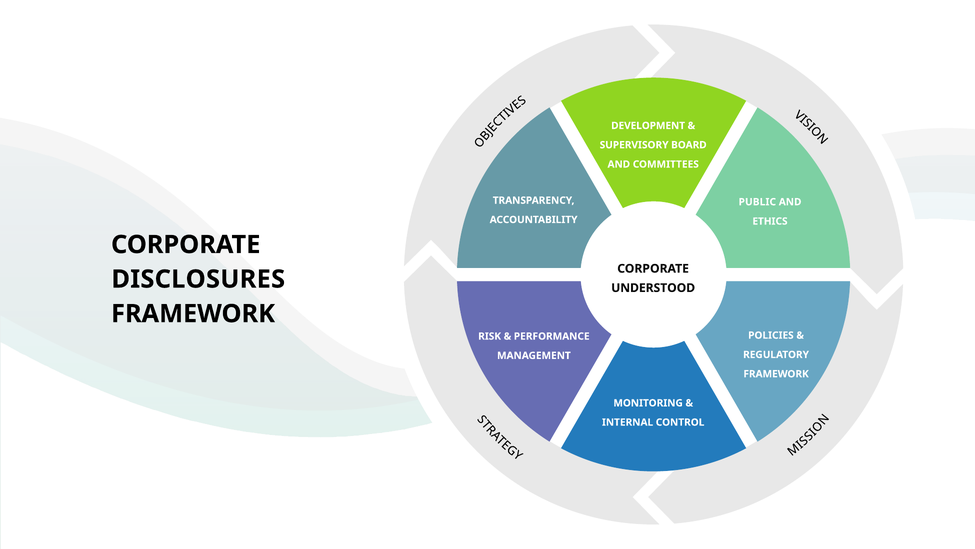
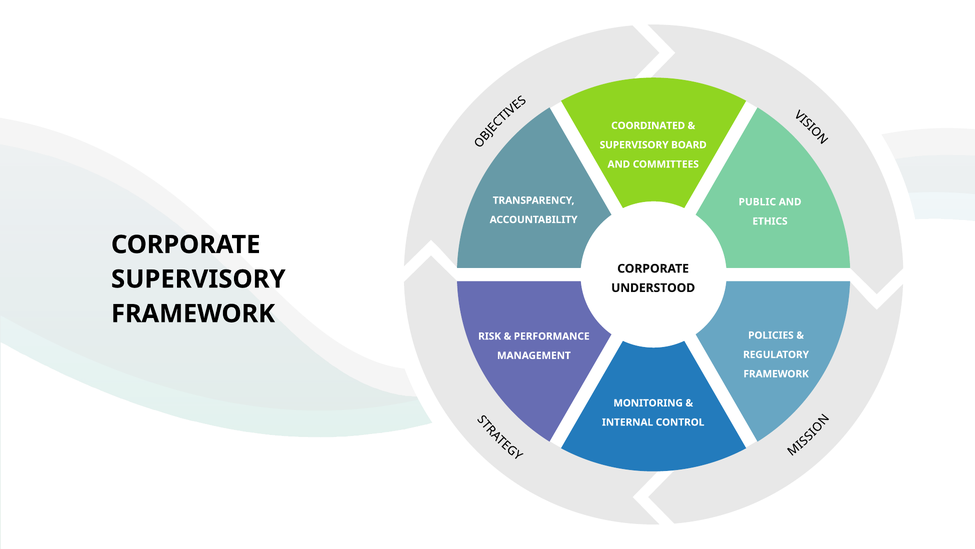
DEVELOPMENT: DEVELOPMENT -> COORDINATED (648, 126)
DISCLOSURES: DISCLOSURES -> SUPERVISORY (198, 279)
